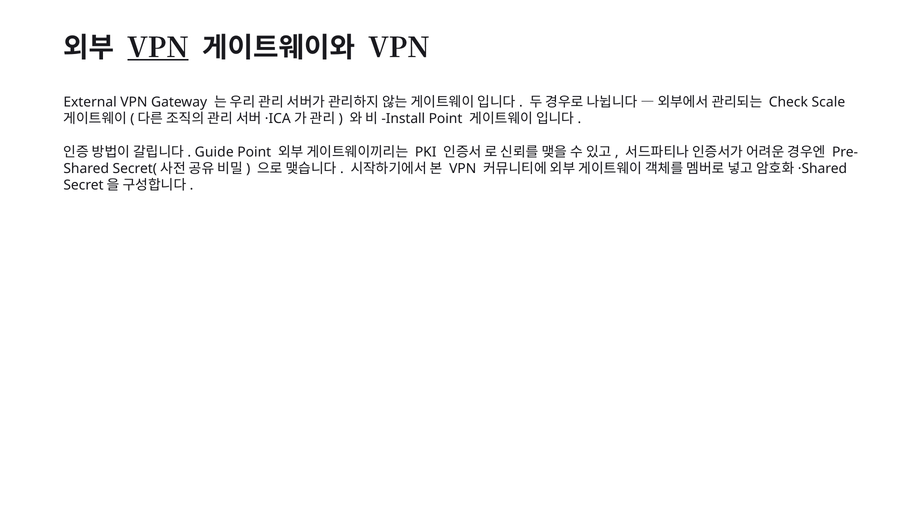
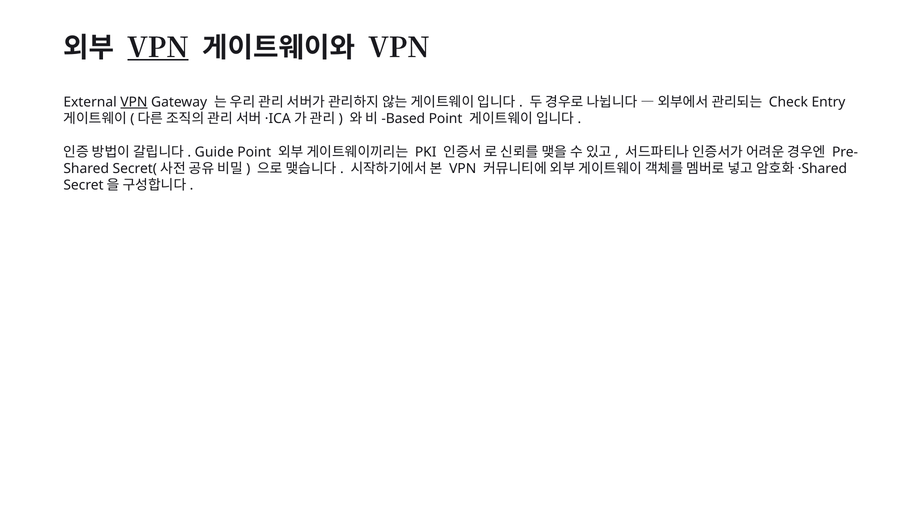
VPN underline: none -> present (134, 102)
Scale: Scale -> Entry (828, 102)
Install: Install -> Based (403, 119)
